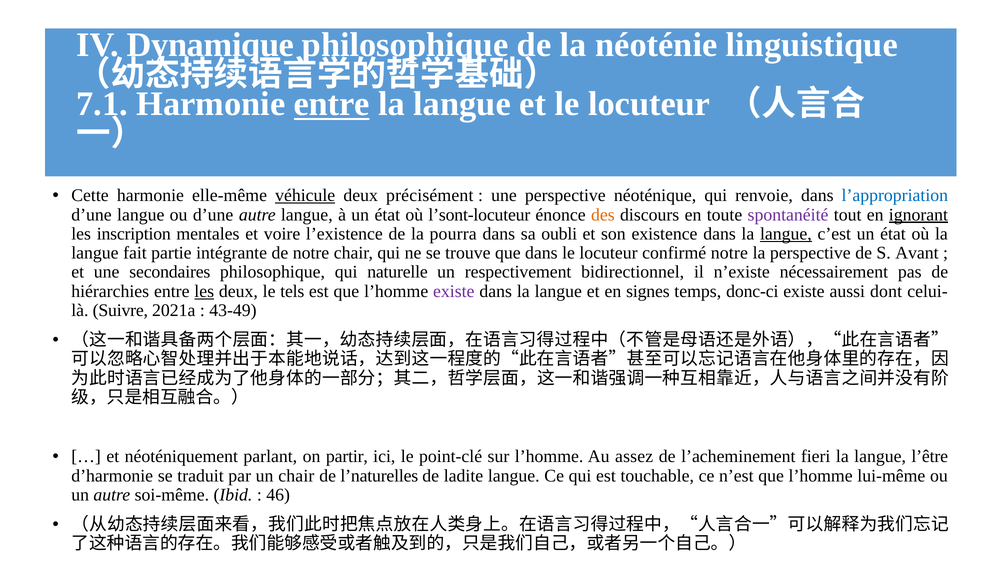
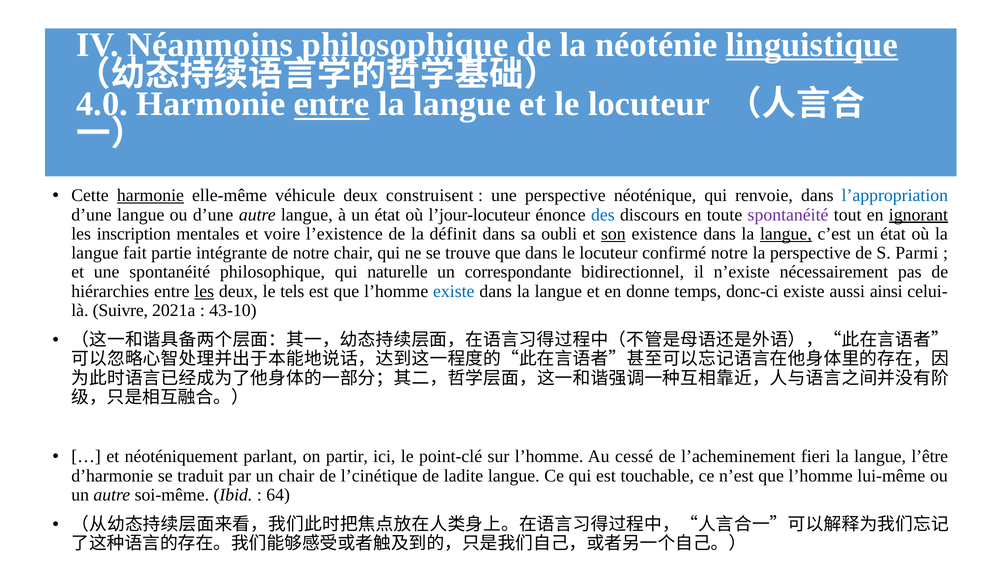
Dynamique: Dynamique -> Néanmoins (210, 45)
linguistique underline: none -> present (812, 45)
7.1: 7.1 -> 4.0 (102, 104)
harmonie underline: none -> present (150, 196)
véhicule underline: present -> none (305, 196)
précisément: précisément -> construisent (430, 196)
l’sont-locuteur: l’sont-locuteur -> l’jour-locuteur (479, 215)
des colour: orange -> blue (603, 215)
pourra: pourra -> définit (453, 234)
son underline: none -> present (613, 234)
Avant: Avant -> Parmi (917, 253)
une secondaires: secondaires -> spontanéité (170, 272)
respectivement: respectivement -> correspondante (518, 272)
existe colour: purple -> blue (454, 291)
signes: signes -> donne (648, 291)
dont: dont -> ainsi (886, 291)
43-49: 43-49 -> 43-10 (233, 310)
assez: assez -> cessé (634, 457)
l’naturelles: l’naturelles -> l’cinétique (379, 476)
46: 46 -> 64 (278, 495)
